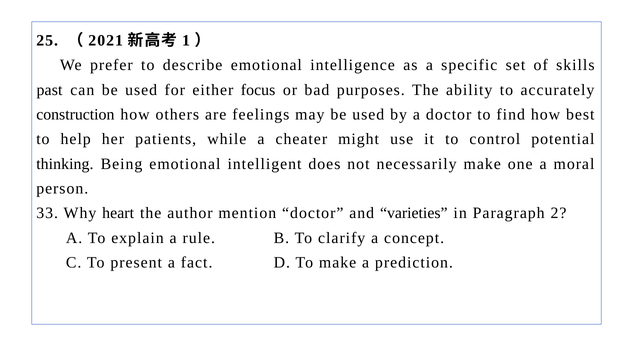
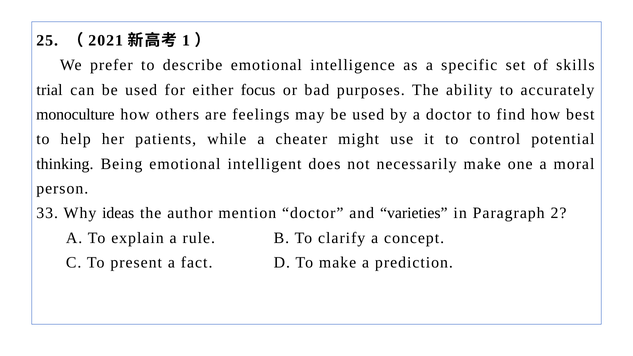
past: past -> trial (49, 90)
construction: construction -> monoculture (75, 115)
heart: heart -> ideas (118, 213)
